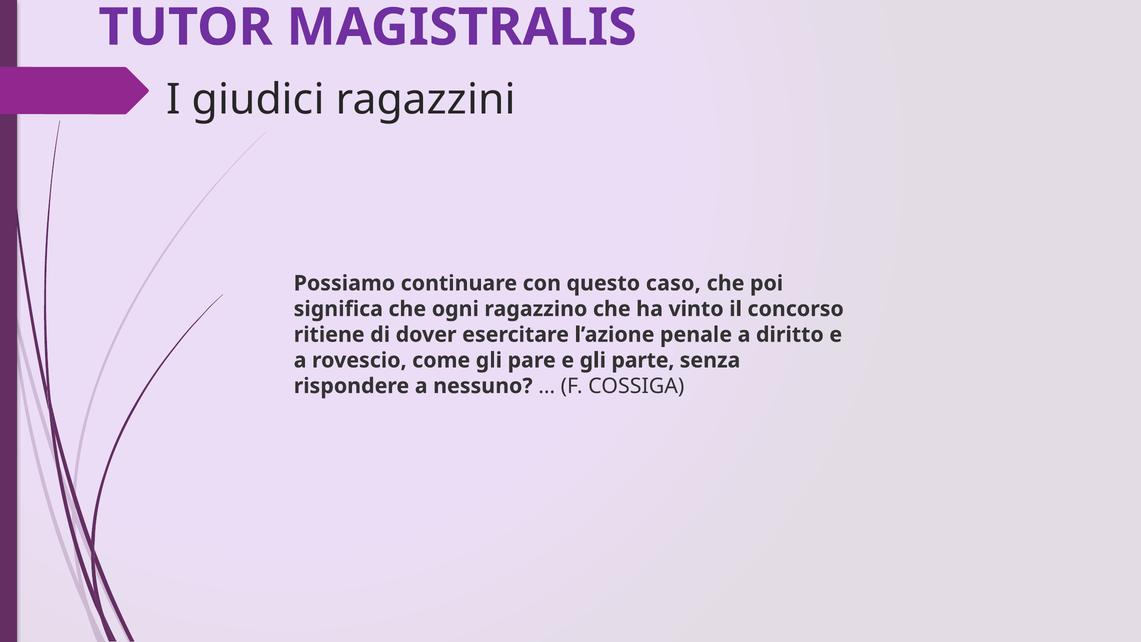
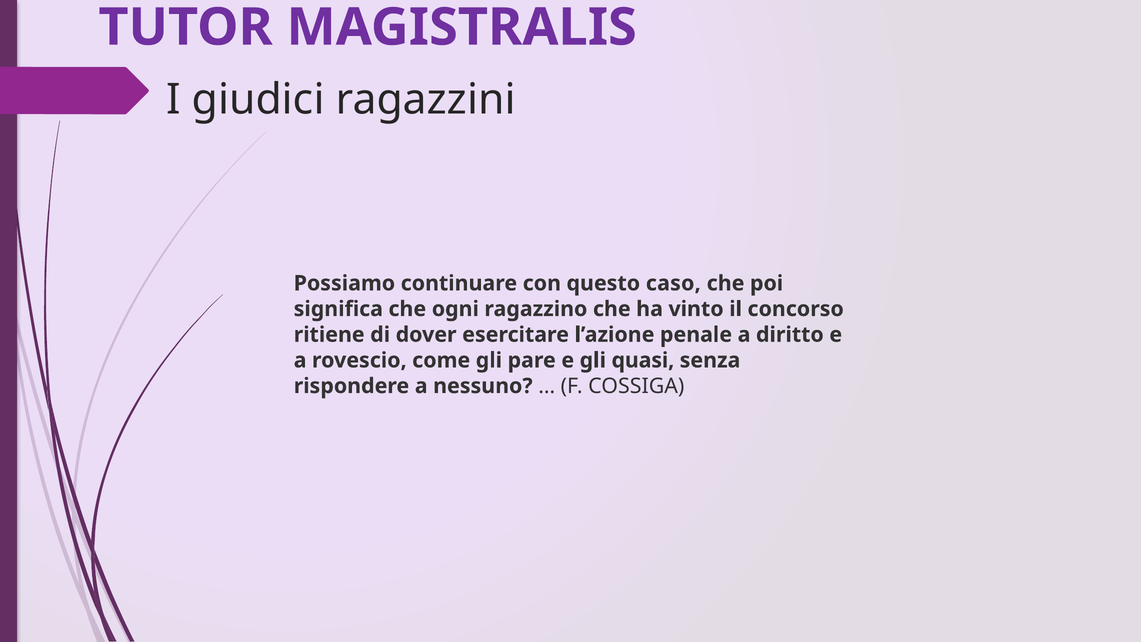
parte: parte -> quasi (643, 360)
